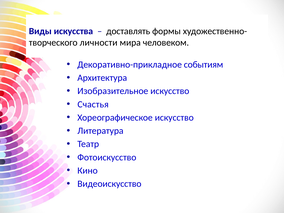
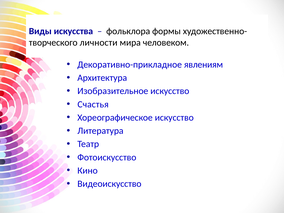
доставлять: доставлять -> фольклора (128, 31)
событиям: событиям -> явлениям (204, 65)
